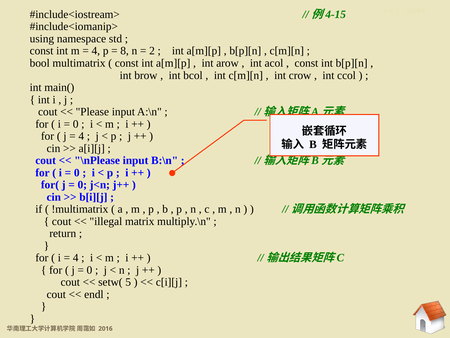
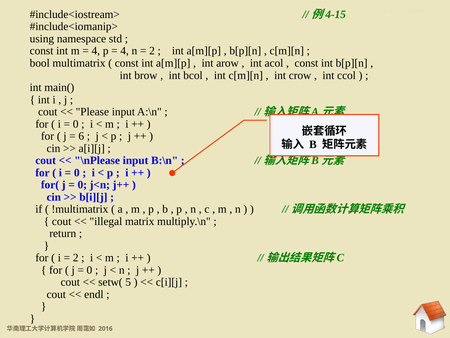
8: 8 -> 4 (125, 51)
4: 4 -> 6 (81, 136)
4: 4 -> 2 (76, 257)
